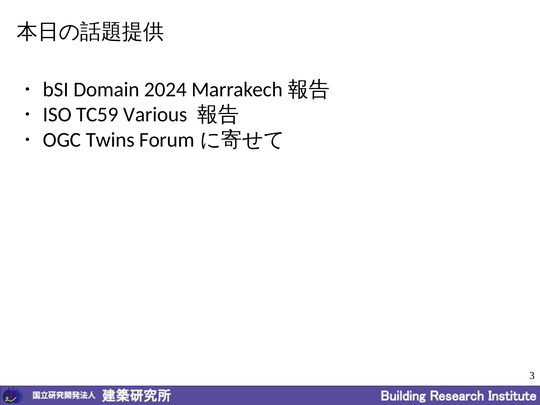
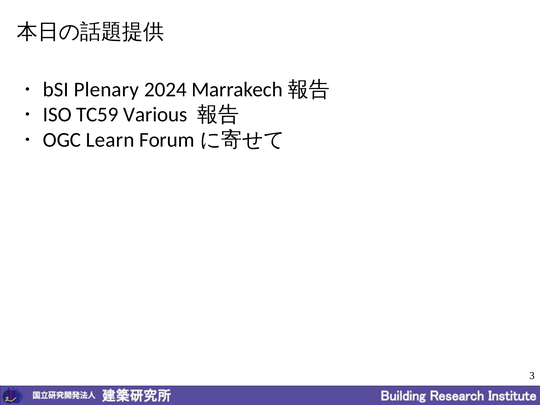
Domain: Domain -> Plenary (106, 89)
Twins: Twins -> Learn (110, 140)
